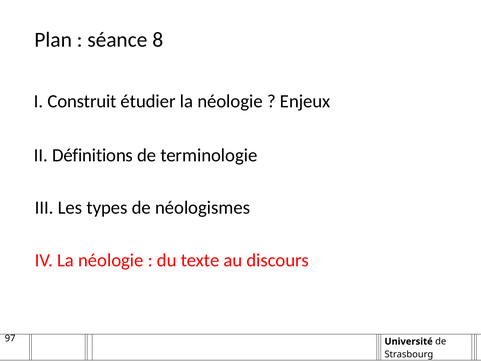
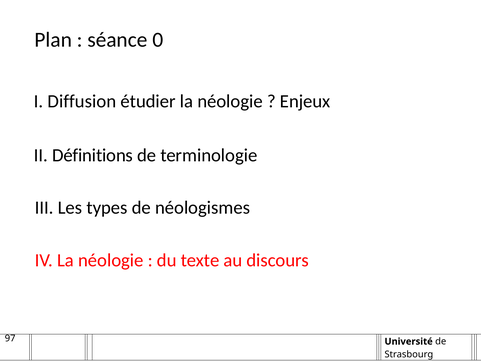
8: 8 -> 0 (158, 40)
Construit: Construit -> Diffusion (82, 101)
